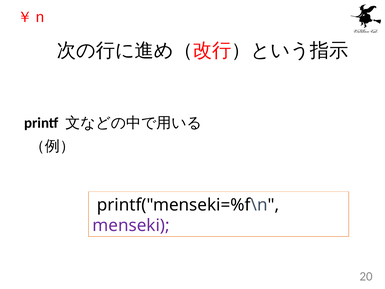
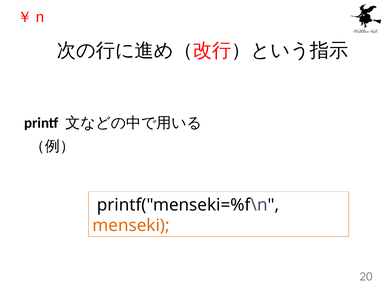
menseki colour: purple -> orange (131, 225)
